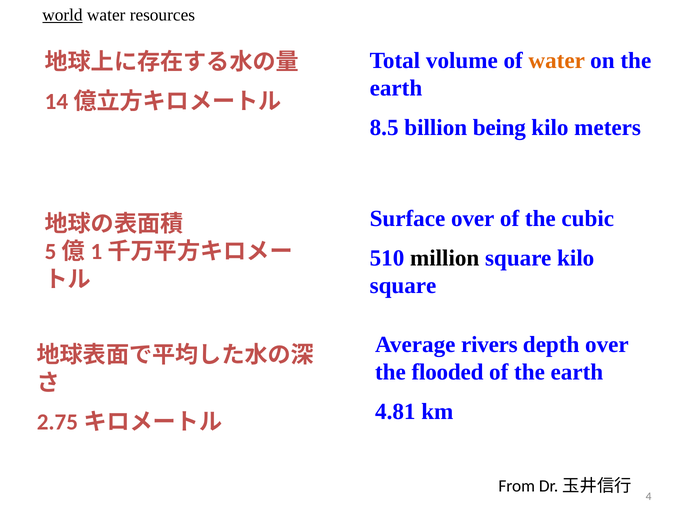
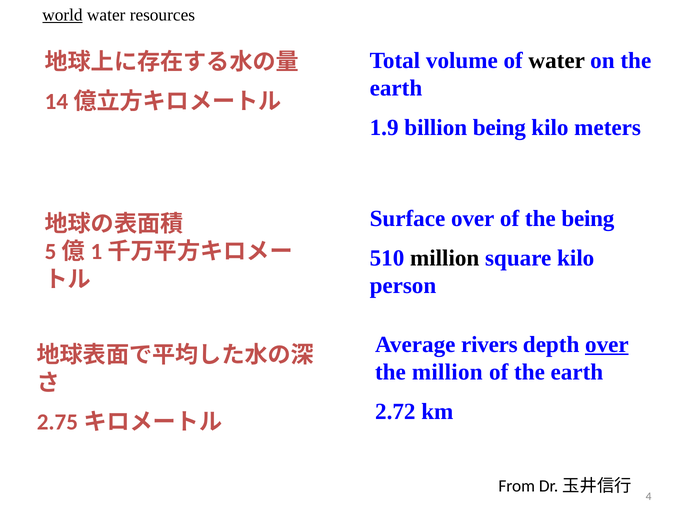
water colour: orange -> black (557, 61)
8.5: 8.5 -> 1.9 (384, 128)
the cubic: cubic -> being (588, 219)
square: square -> person (403, 286)
over underline: none -> present (607, 344)
the flooded: flooded -> million (447, 372)
4.81: 4.81 -> 2.72 (395, 411)
